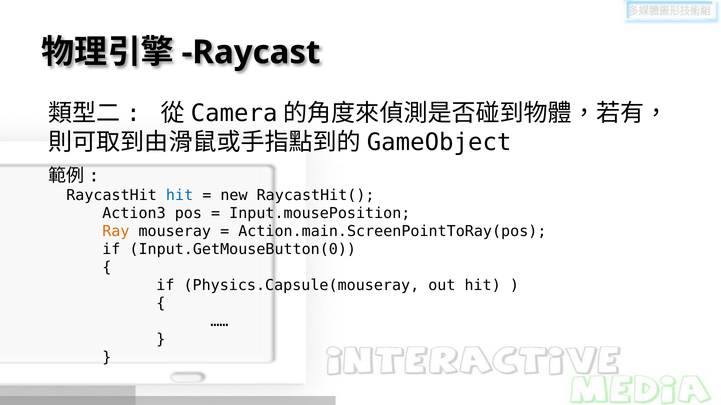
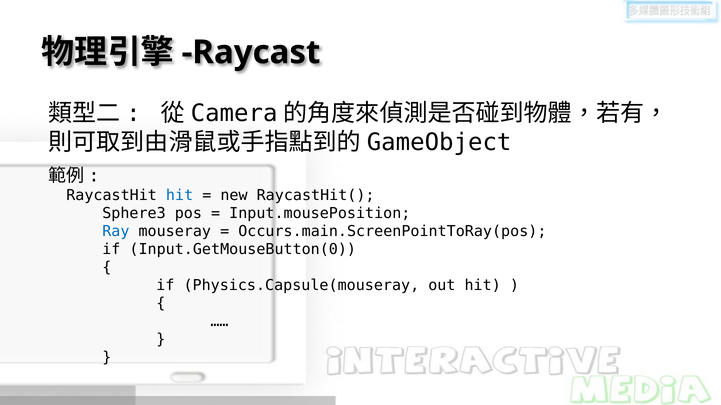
Action3: Action3 -> Sphere3 (134, 214)
Ray colour: orange -> blue (116, 232)
Action.main.ScreenPointToRay(pos: Action.main.ScreenPointToRay(pos -> Occurs.main.ScreenPointToRay(pos (392, 232)
